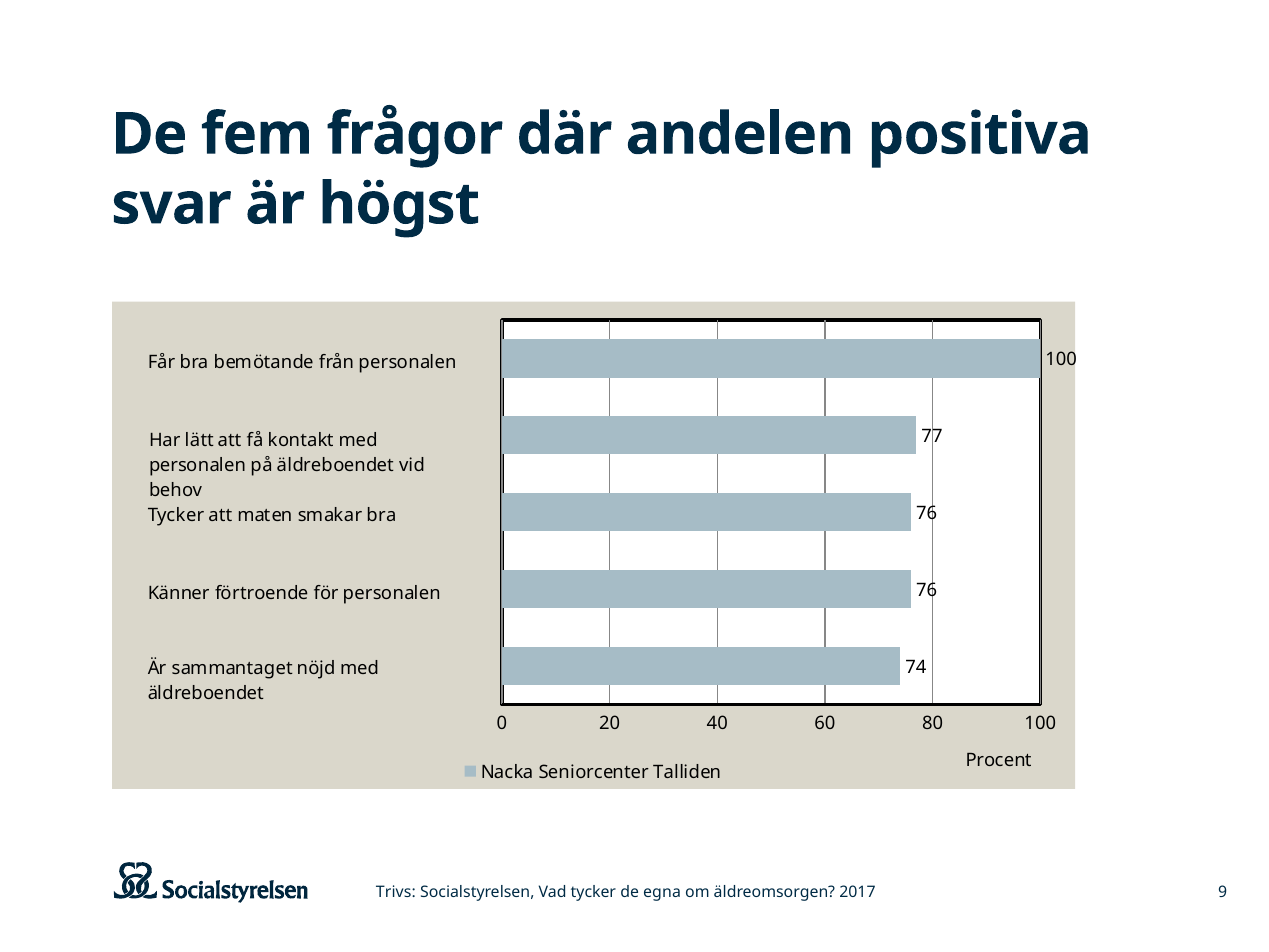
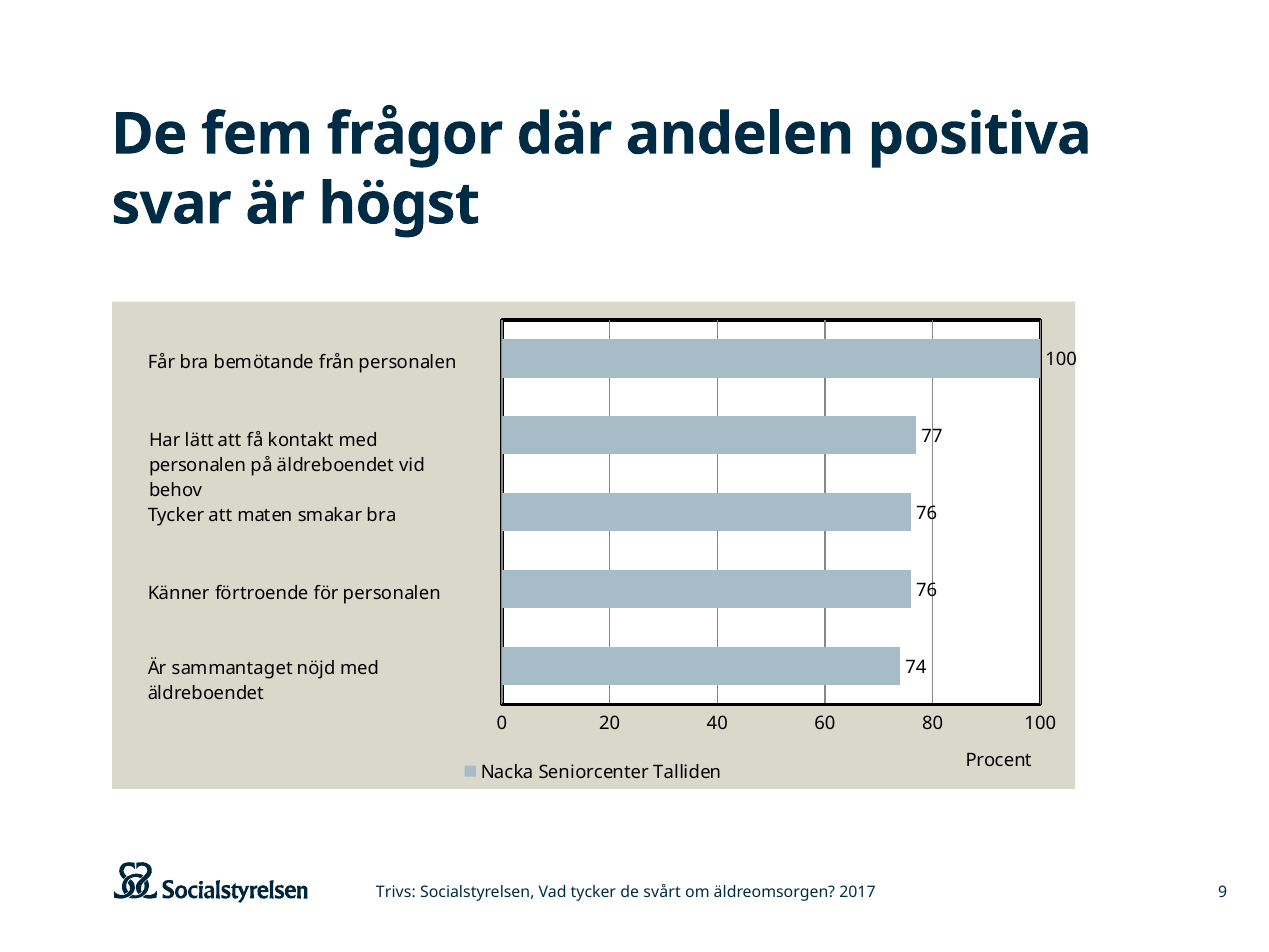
egna: egna -> svårt (662, 892)
